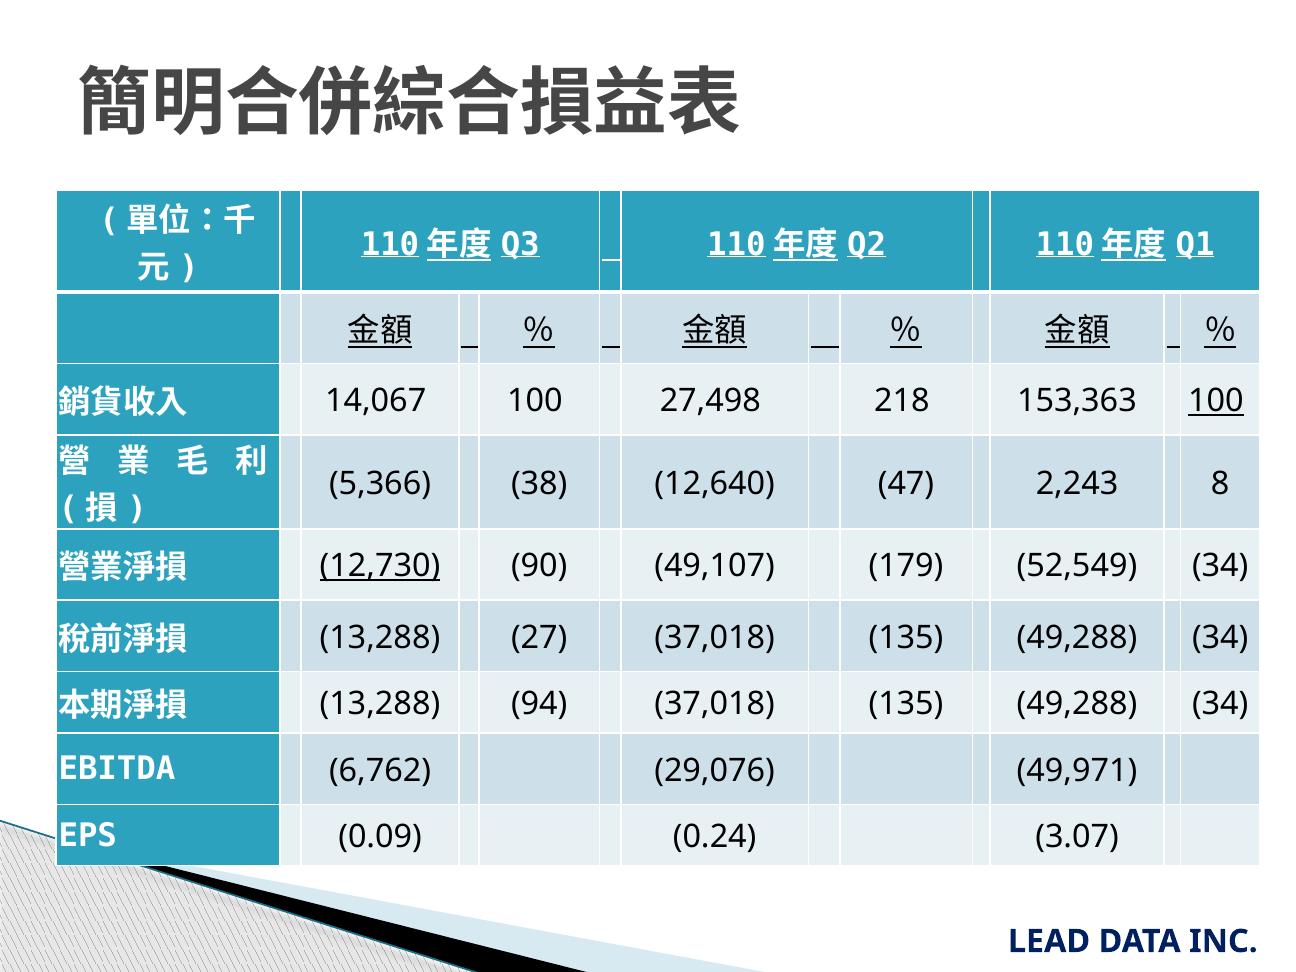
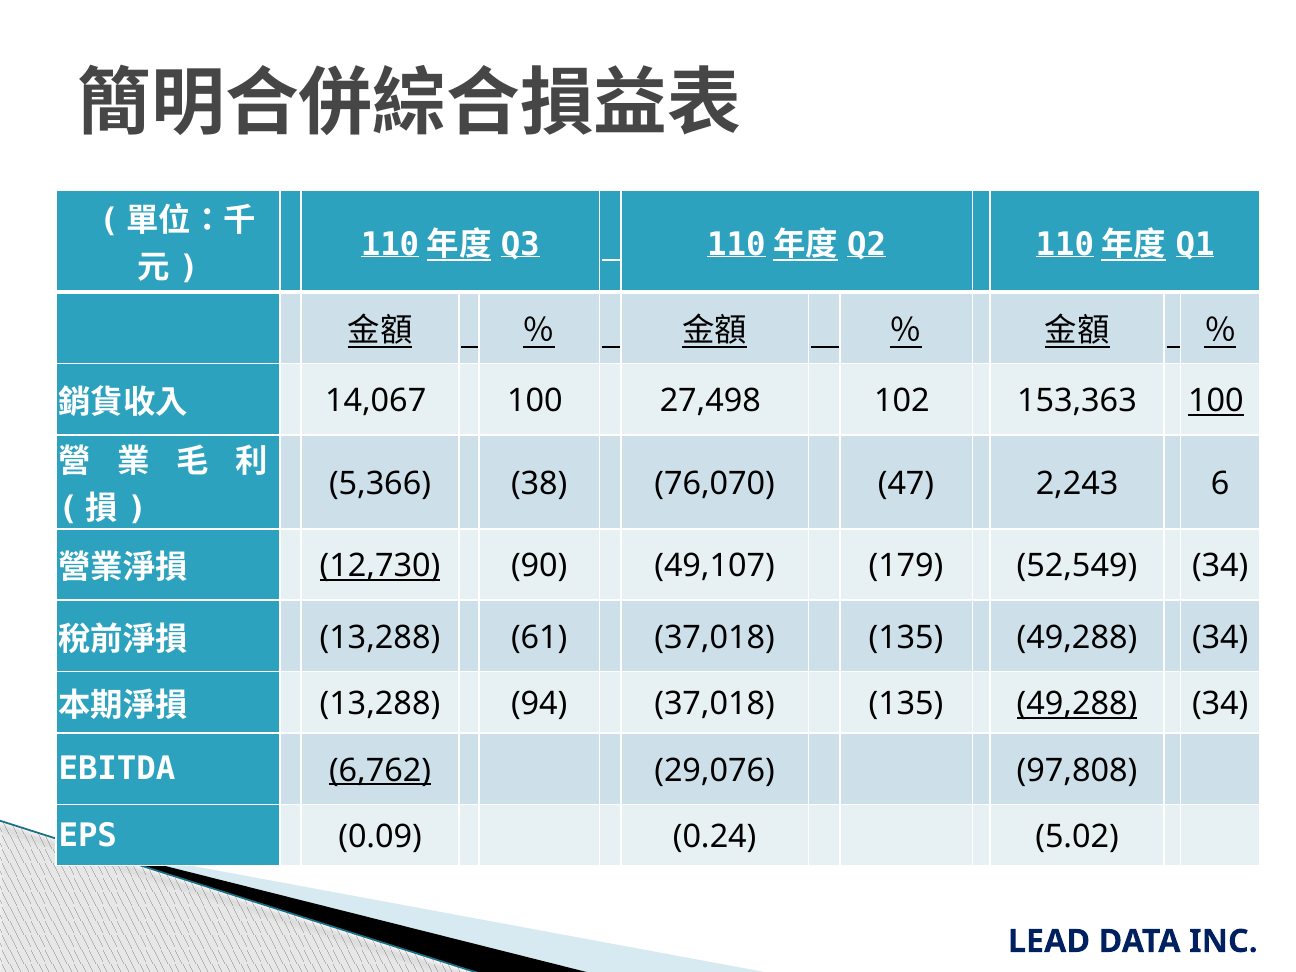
218: 218 -> 102 (902, 401)
12,640: 12,640 -> 76,070 (715, 484)
8: 8 -> 6 (1220, 484)
27: 27 -> 61 (539, 638)
49,288 underline: none -> present (1077, 704)
6,762 underline: none -> present (380, 770)
49,971: 49,971 -> 97,808 (1077, 770)
3.07: 3.07 -> 5.02 (1077, 837)
